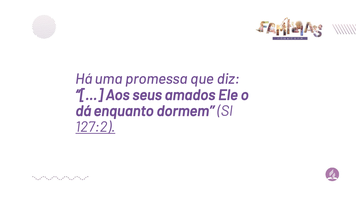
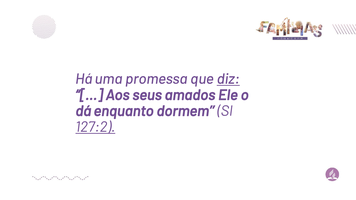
diz underline: none -> present (228, 79)
